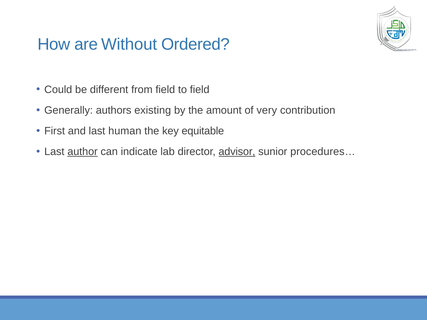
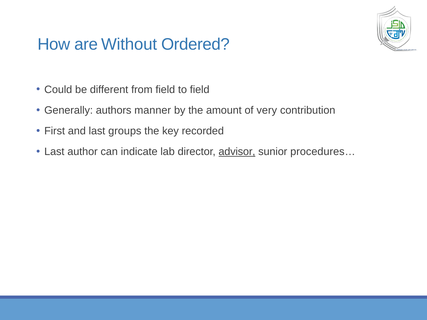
existing: existing -> manner (153, 110)
human: human -> groups (125, 131)
equitable: equitable -> recorded (203, 131)
author underline: present -> none (83, 152)
